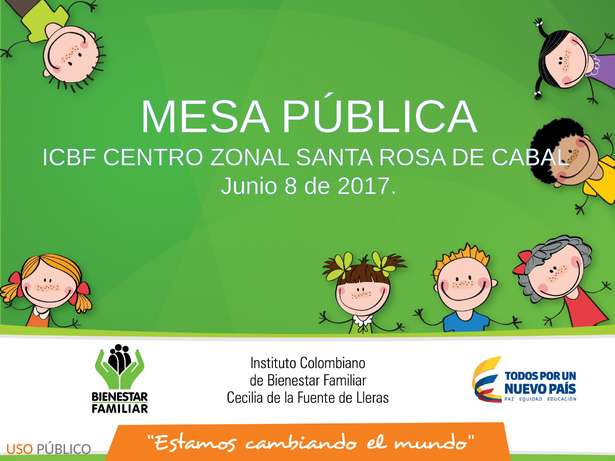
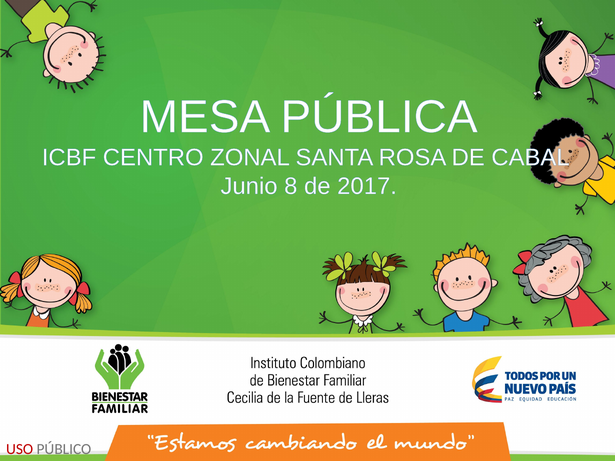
USO colour: orange -> red (20, 450)
